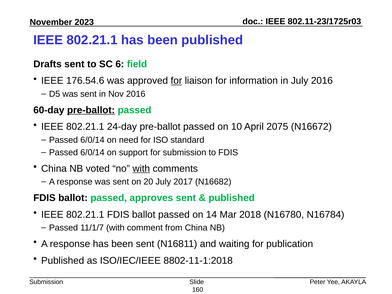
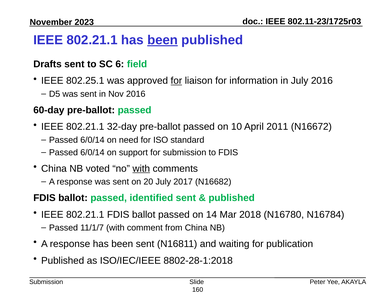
been underline: none -> present (163, 40)
176.54.6: 176.54.6 -> 802.25.1 (85, 81)
pre-ballot underline: present -> none (91, 110)
24-day: 24-day -> 32-day (122, 127)
2075: 2075 -> 2011 (277, 127)
approves: approves -> identified (151, 198)
8802-11-1:2018: 8802-11-1:2018 -> 8802-28-1:2018 (198, 261)
